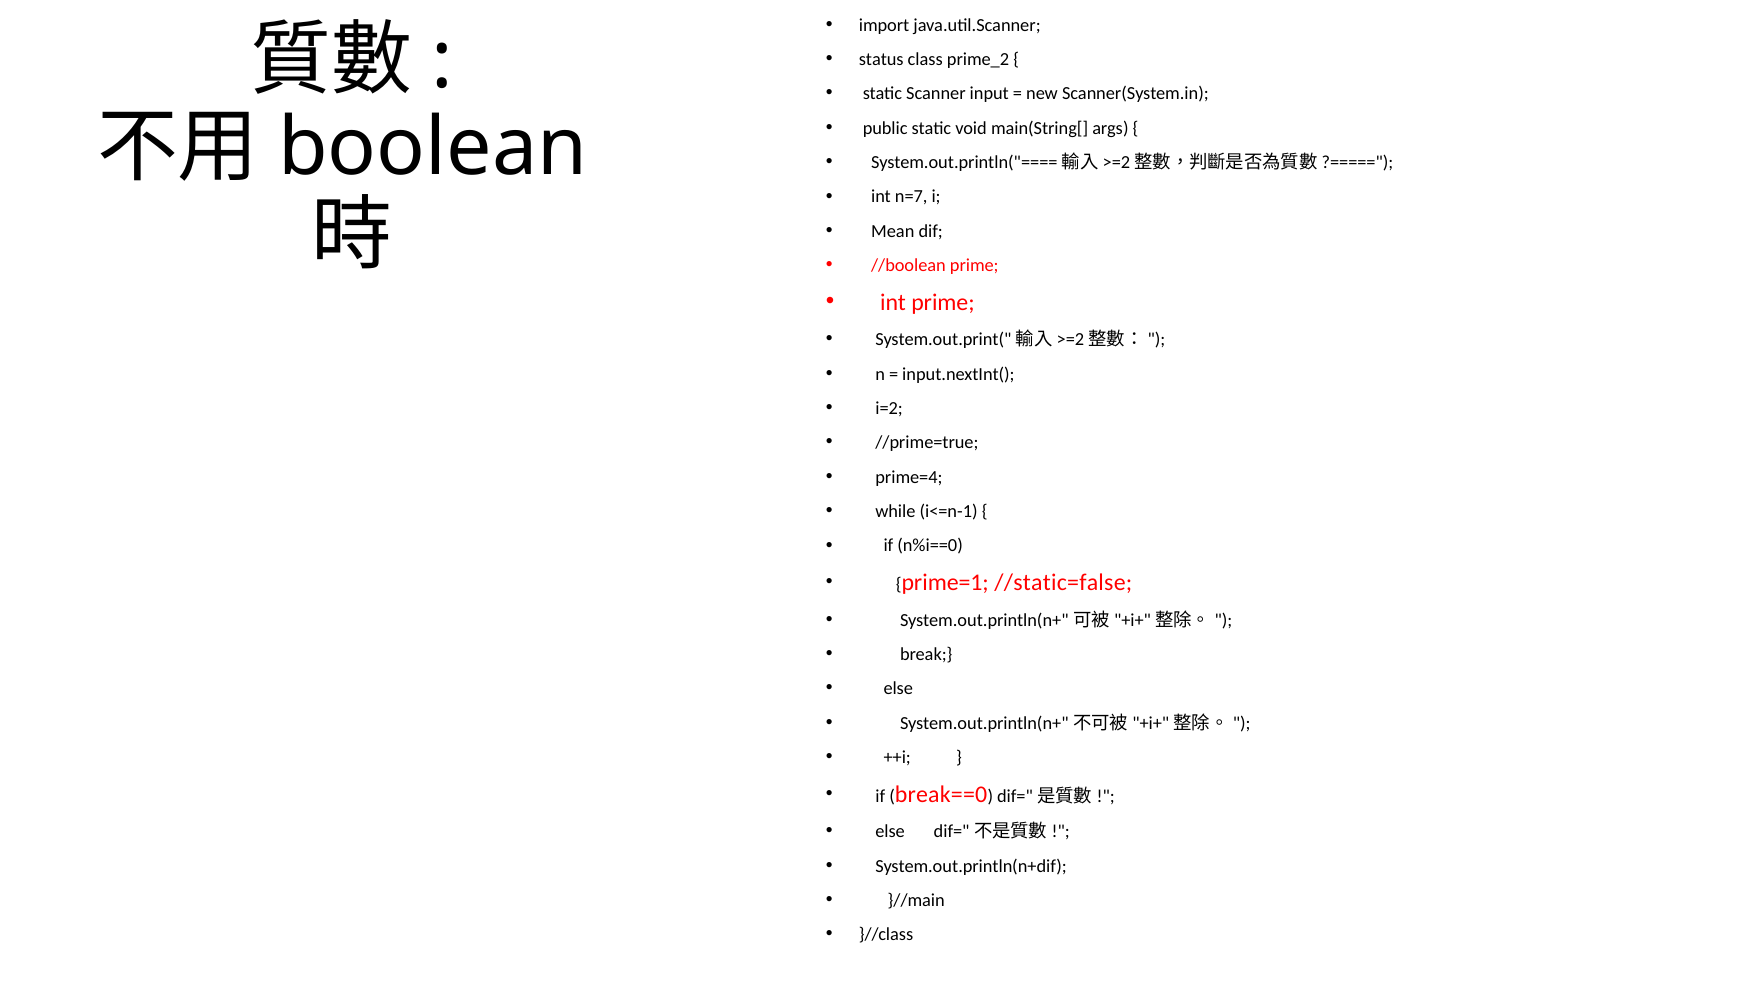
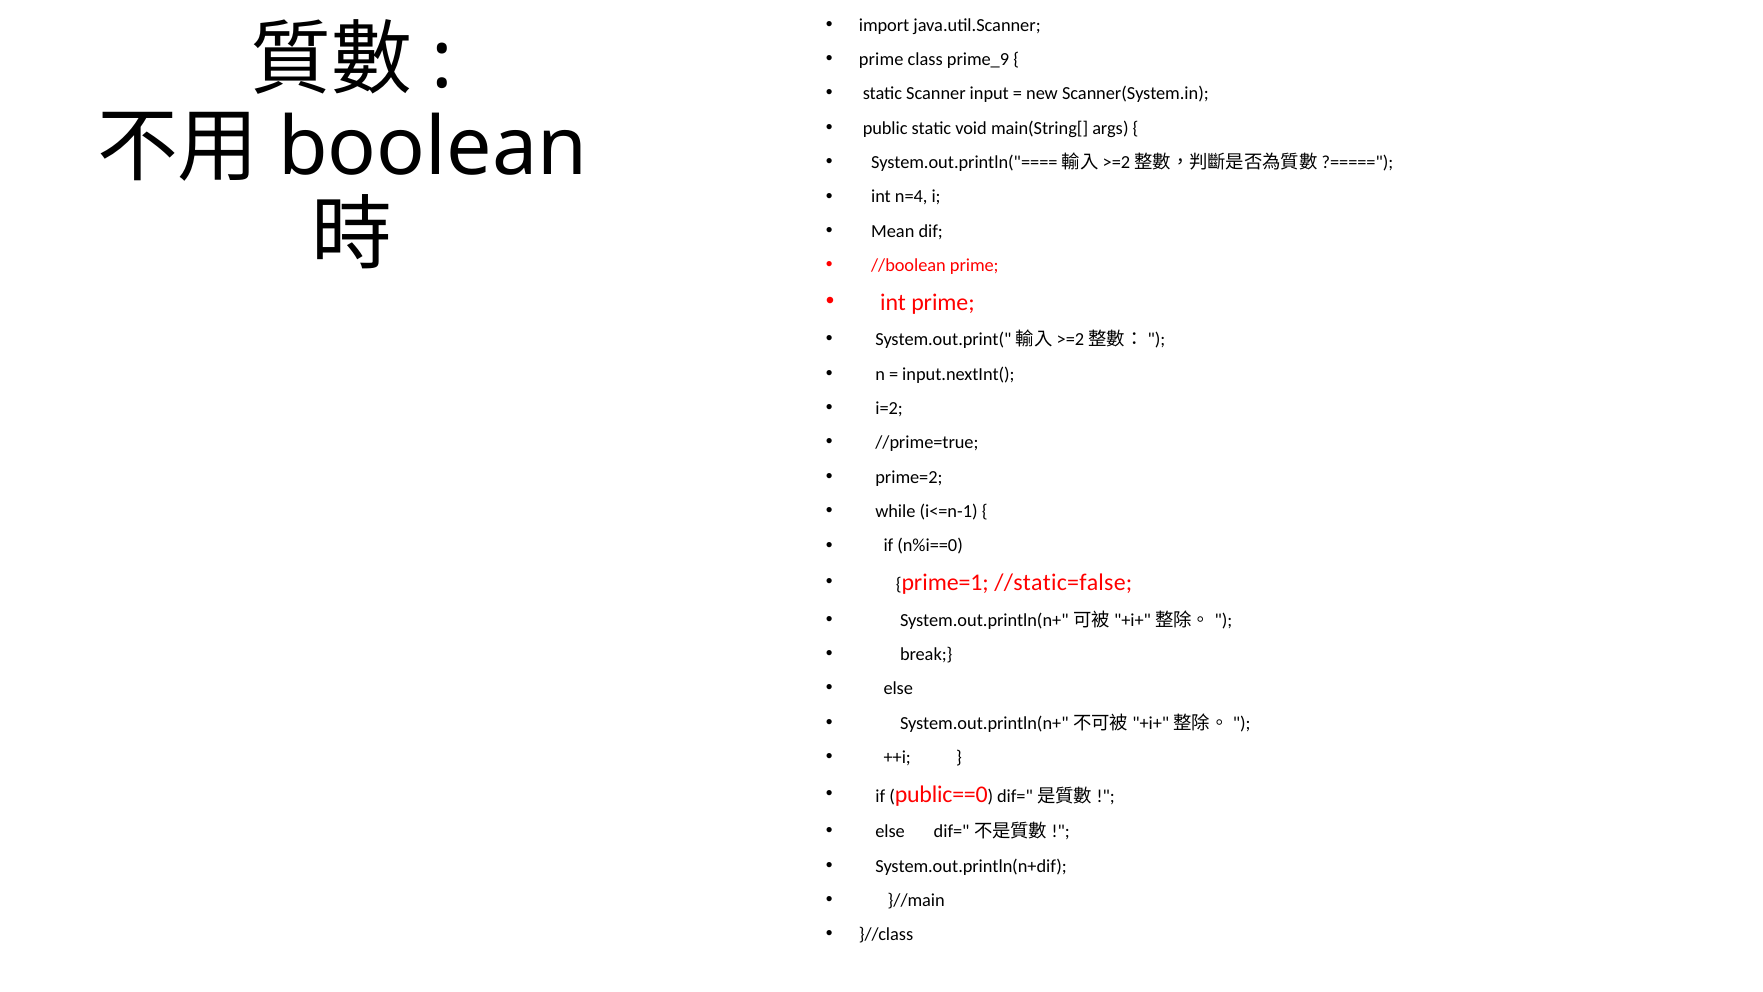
status: status -> prime (881, 59)
prime_2: prime_2 -> prime_9 (978, 59)
n=7: n=7 -> n=4 (911, 197)
prime=4: prime=4 -> prime=2 (909, 477)
break==0: break==0 -> public==0 (941, 794)
